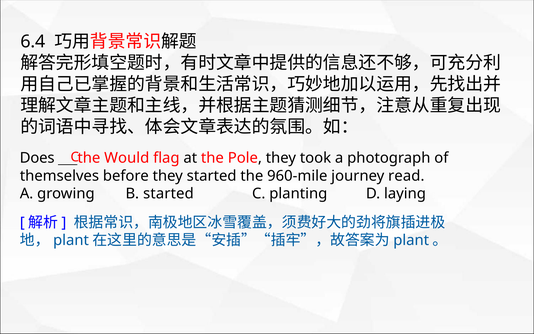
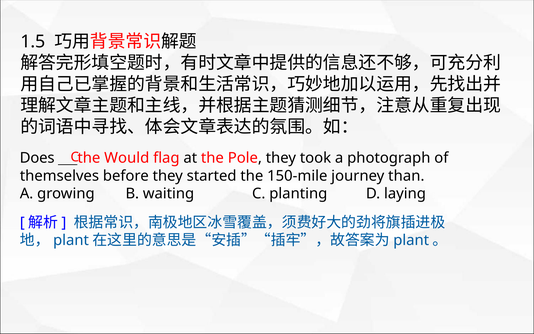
6.4: 6.4 -> 1.5 (33, 42)
960-mile: 960-mile -> 150-mile (297, 176)
read: read -> than (406, 176)
B started: started -> waiting (169, 193)
